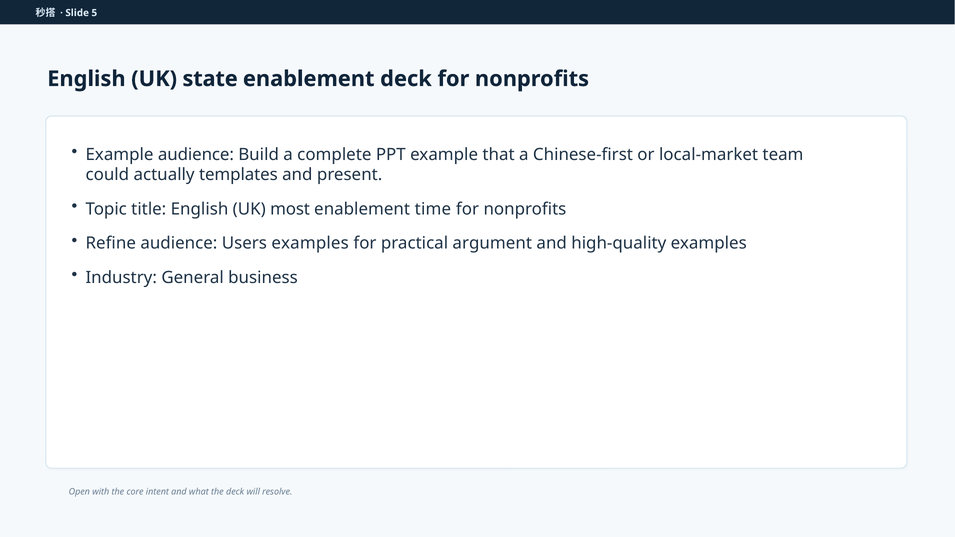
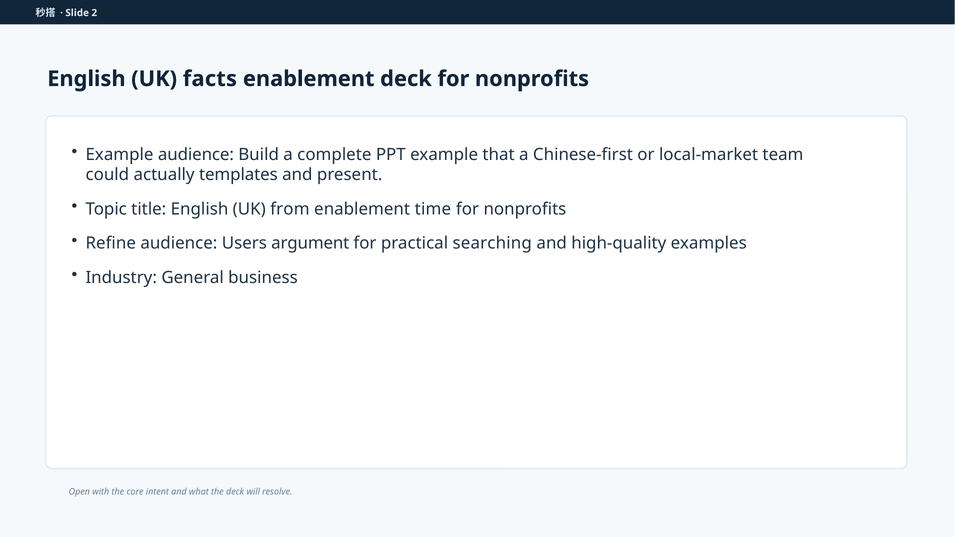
5: 5 -> 2 (94, 13)
state: state -> facts (210, 79)
most: most -> from (290, 209)
Users examples: examples -> argument (310, 243)
argument: argument -> searching (492, 243)
